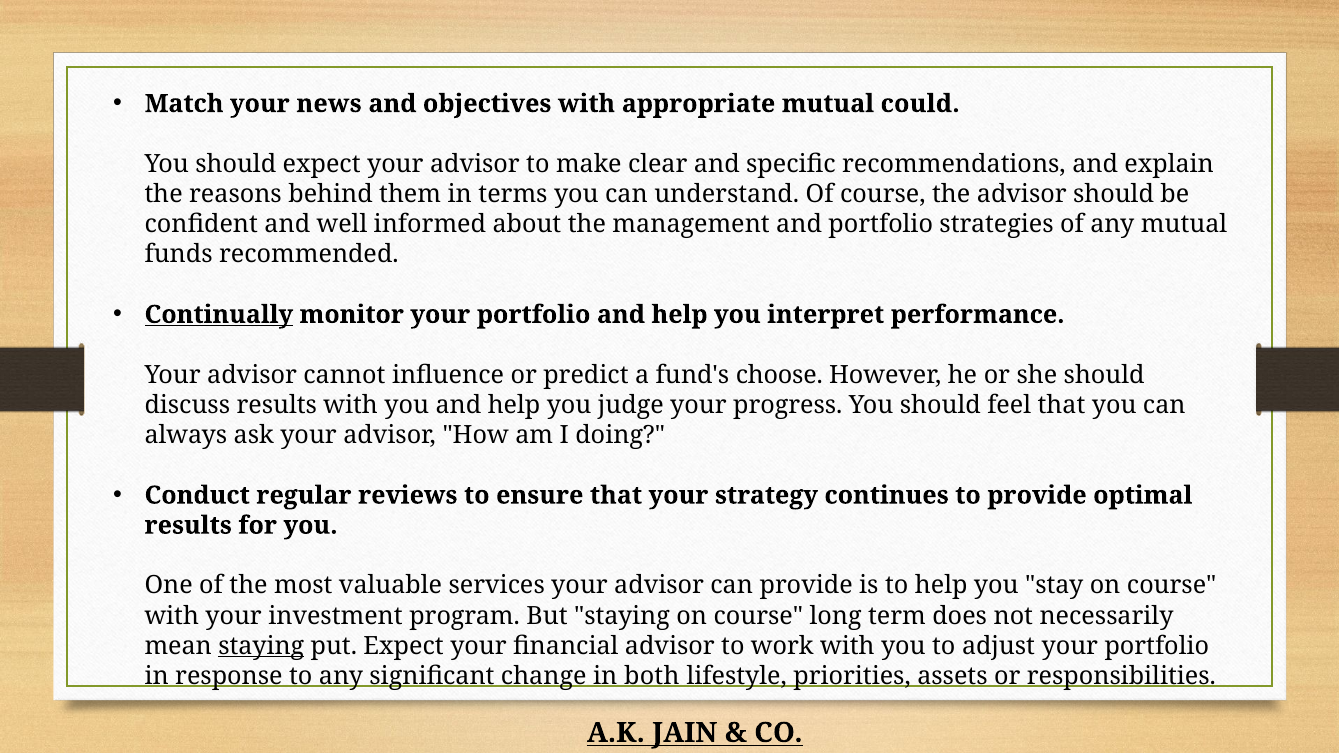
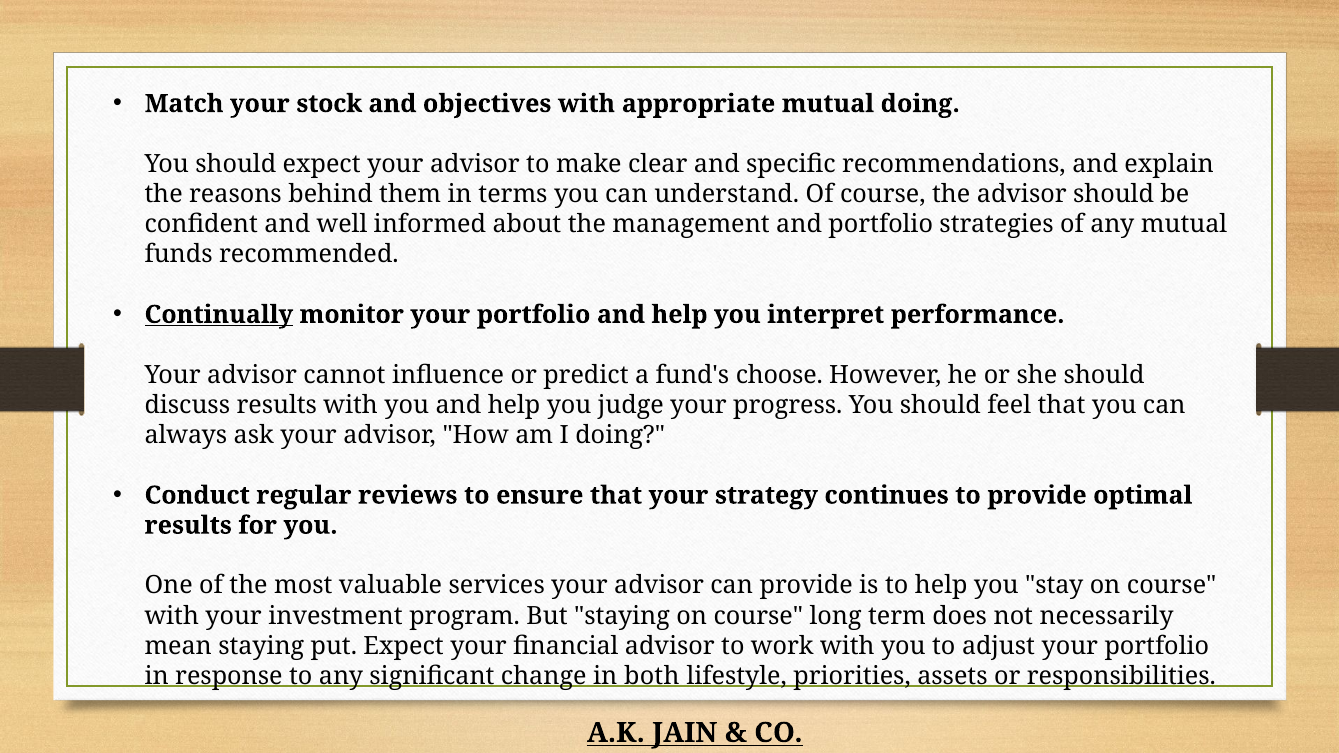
news: news -> stock (329, 104)
mutual could: could -> doing (920, 104)
staying underline: present -> none (261, 646)
